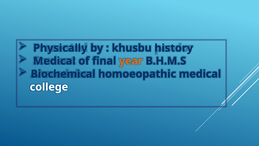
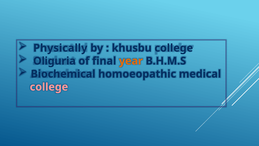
khusbu history: history -> college (174, 48)
Medical: Medical -> Oliguria (54, 61)
college colour: white -> pink (49, 87)
